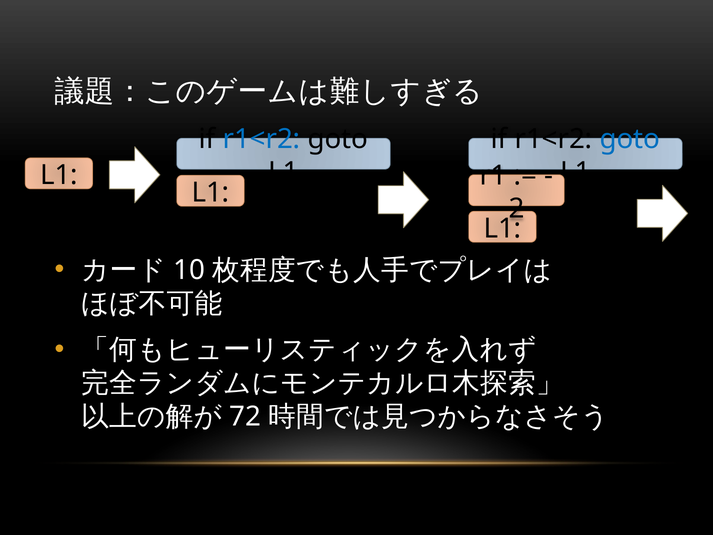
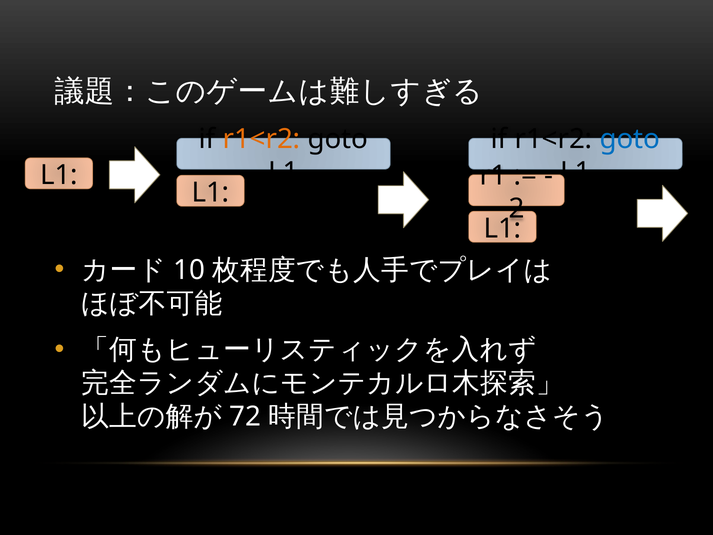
r1<r2 colour: blue -> orange (261, 139)
